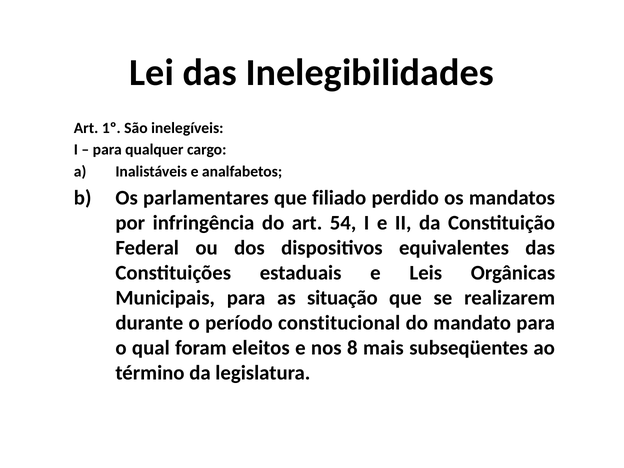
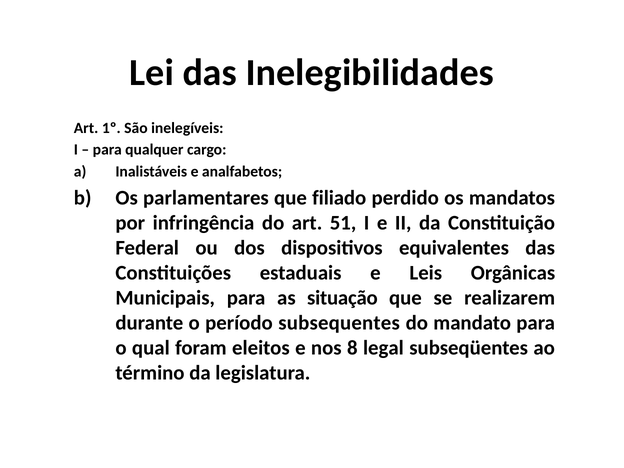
54: 54 -> 51 (343, 223)
constitucional: constitucional -> subsequentes (339, 323)
mais: mais -> legal (383, 348)
